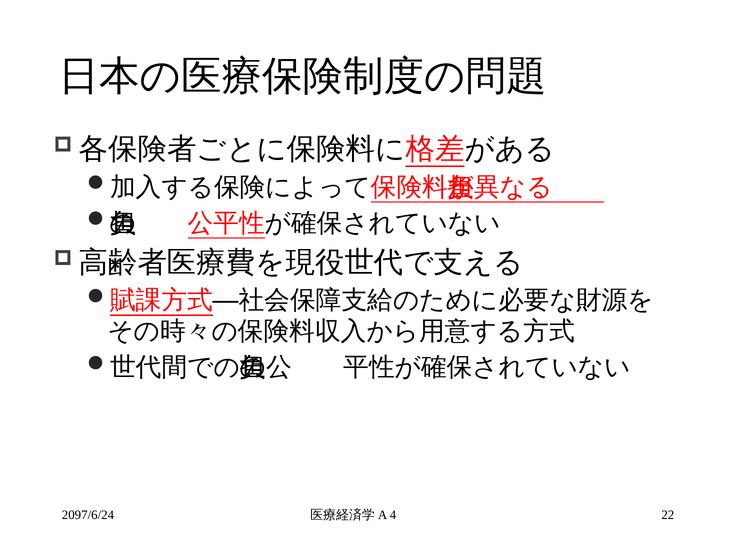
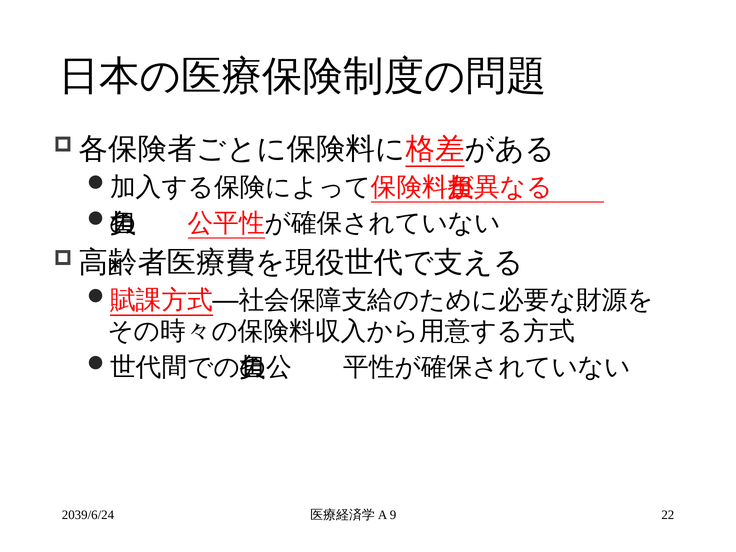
2097/6/24: 2097/6/24 -> 2039/6/24 (88, 515)
4: 4 -> 9 (393, 515)
